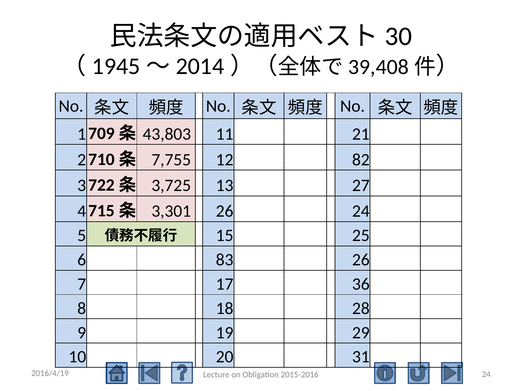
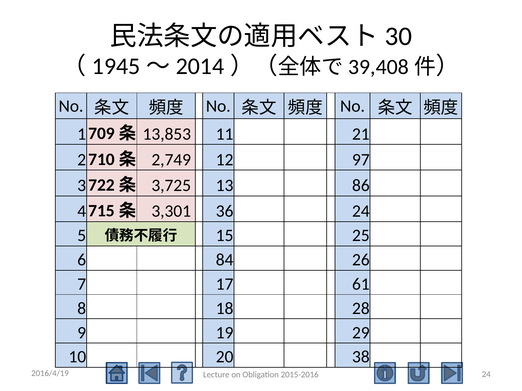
43,803: 43,803 -> 13,853 (167, 134)
7,755: 7,755 -> 2,749 (171, 160)
82: 82 -> 97 (361, 160)
27: 27 -> 86 (361, 186)
3,301 26: 26 -> 36 (225, 211)
83: 83 -> 84 (225, 260)
36: 36 -> 61 (361, 284)
31: 31 -> 38 (361, 357)
